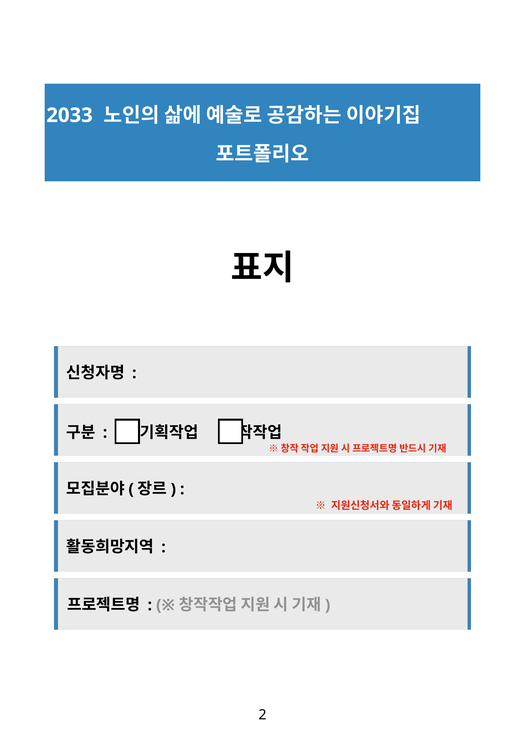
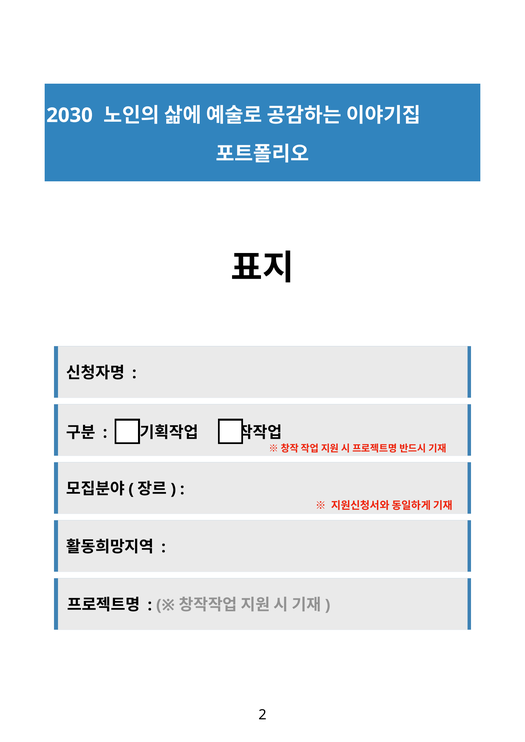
2033: 2033 -> 2030 (70, 115)
